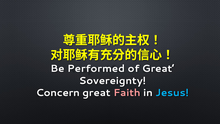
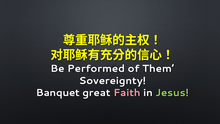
of Great: Great -> Them (158, 68)
Concern: Concern -> Banquet (58, 93)
Jesus colour: light blue -> light green (172, 93)
